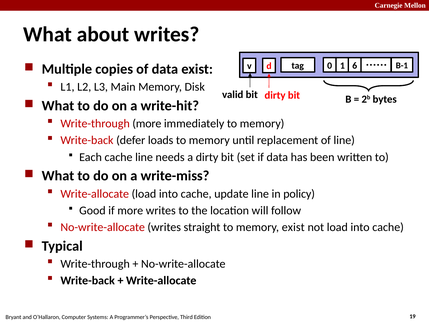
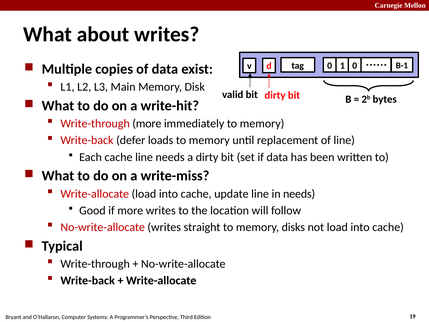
1 6: 6 -> 0 (355, 65)
in policy: policy -> needs (299, 194)
memory exist: exist -> disks (293, 227)
